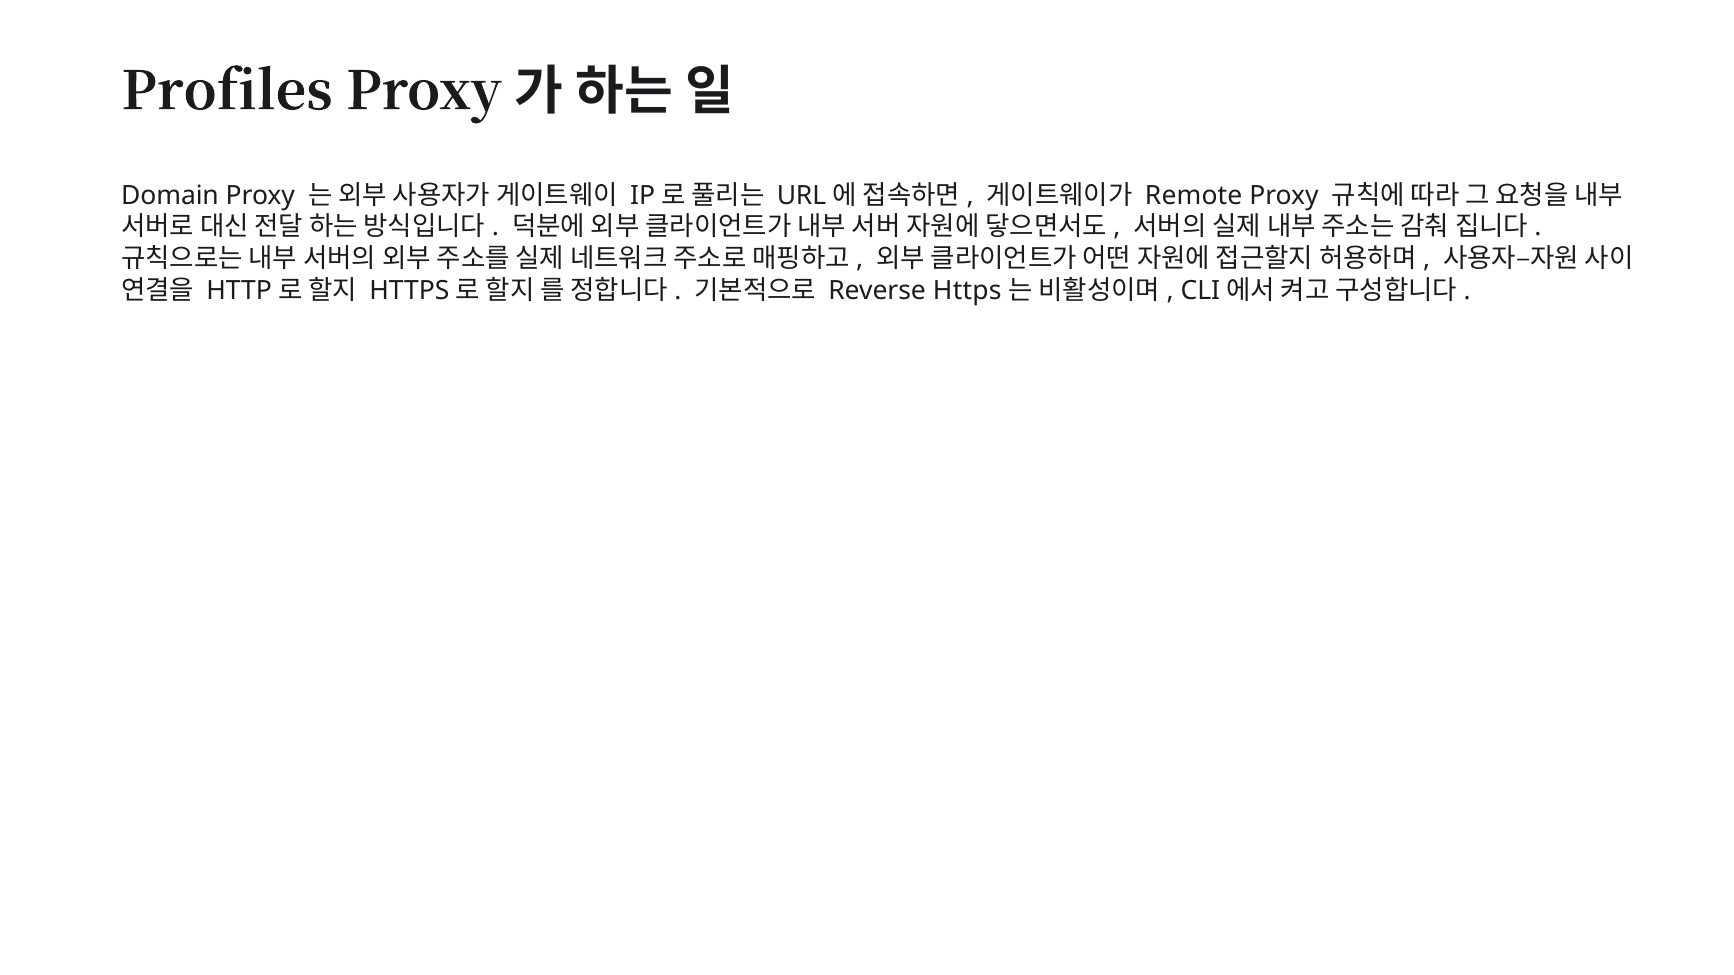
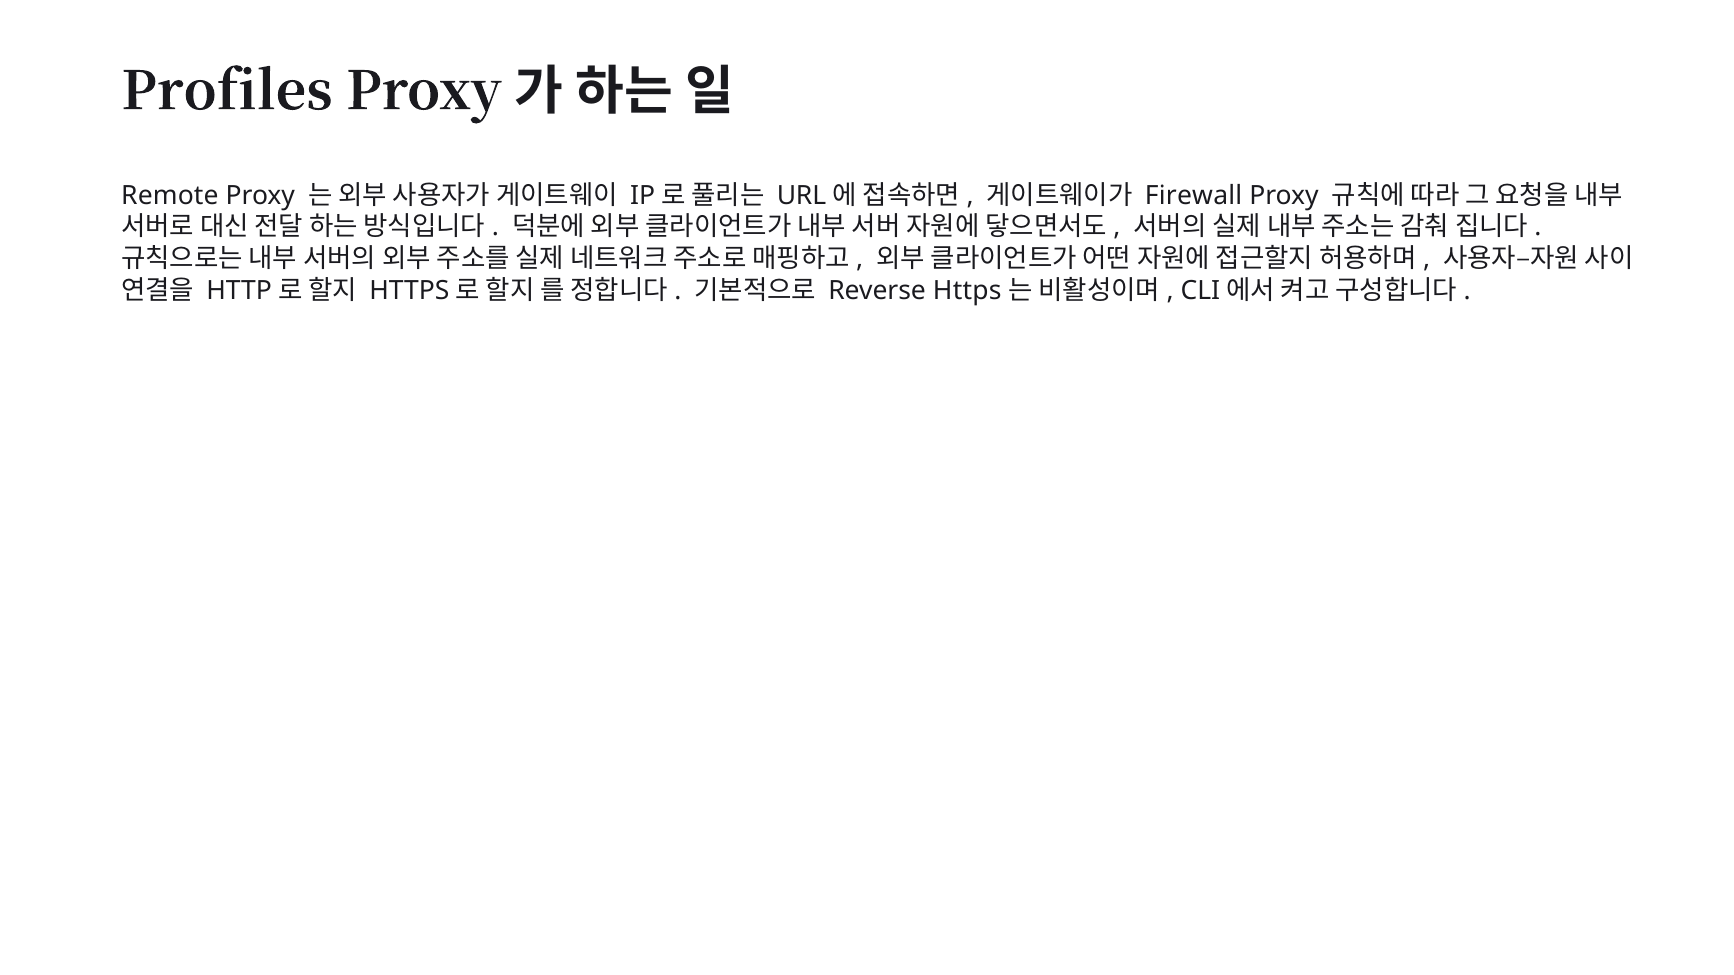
Domain: Domain -> Remote (170, 195)
Remote: Remote -> Firewall (1194, 195)
